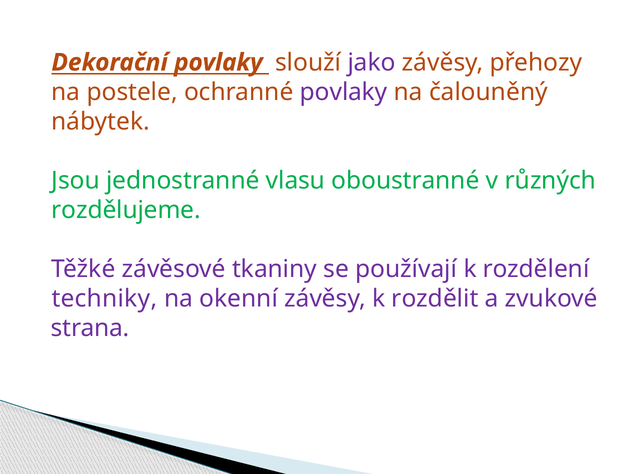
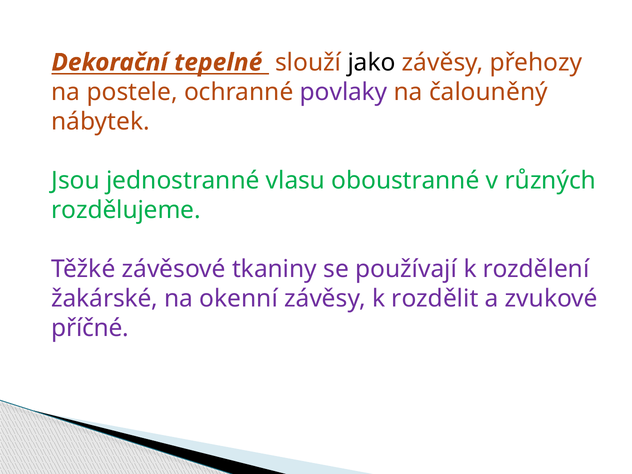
Dekorační povlaky: povlaky -> tepelné (218, 62)
jako colour: purple -> black (372, 62)
techniky: techniky -> žakárské (105, 299)
strana: strana -> příčné (90, 328)
